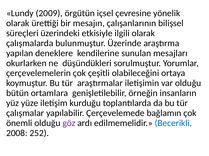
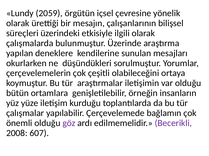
2009: 2009 -> 2059 (49, 13)
Becerikli colour: blue -> purple (173, 124)
252: 252 -> 607 (39, 134)
